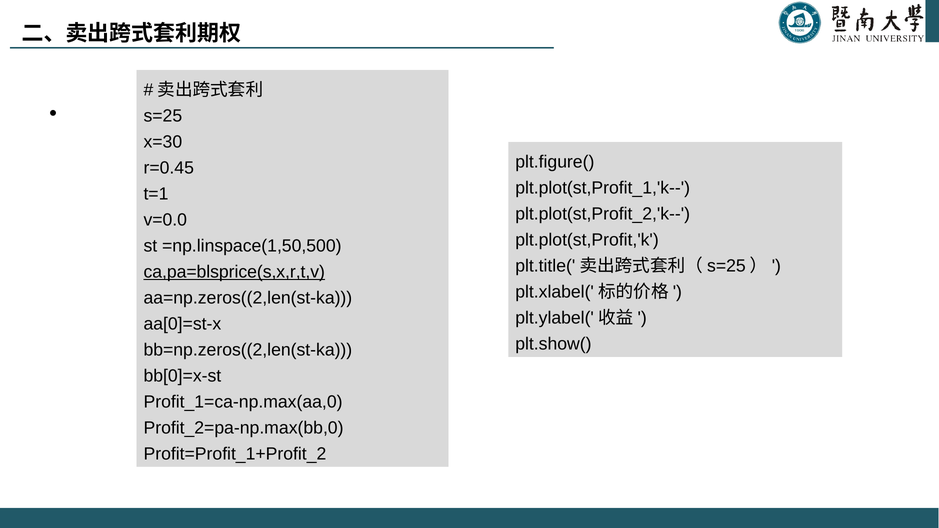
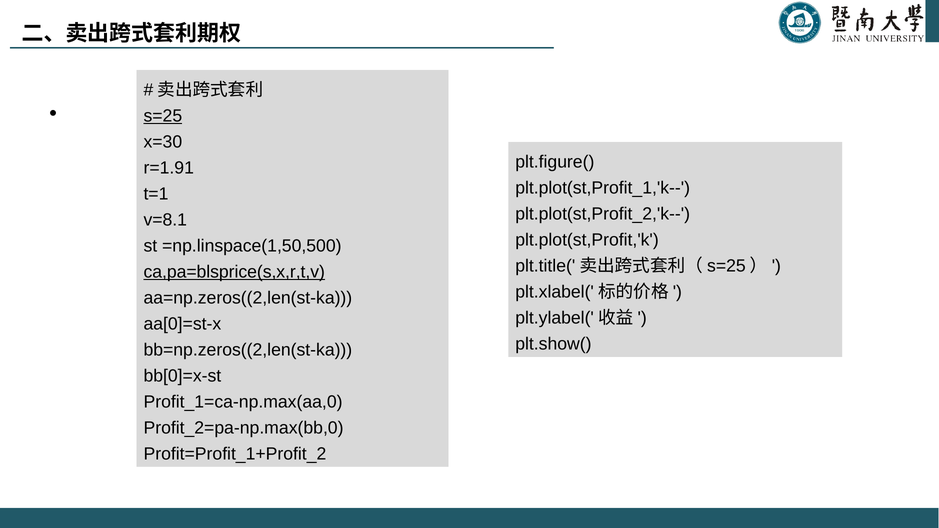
s=25 underline: none -> present (163, 116)
r=0.45: r=0.45 -> r=1.91 (169, 168)
v=0.0: v=0.0 -> v=8.1 (165, 220)
